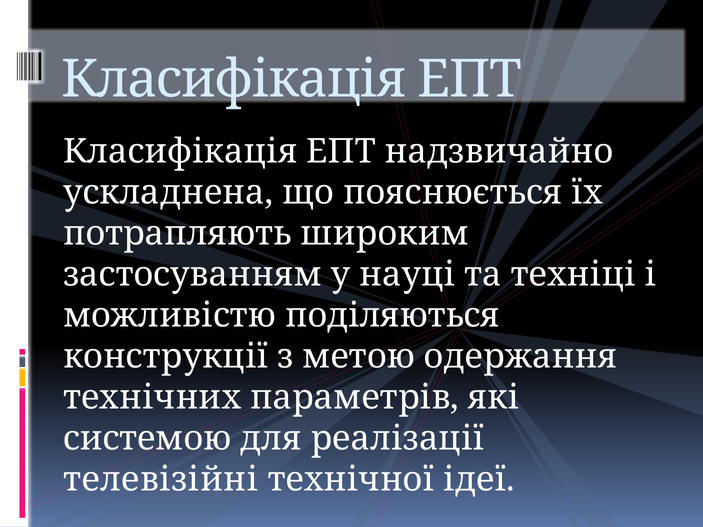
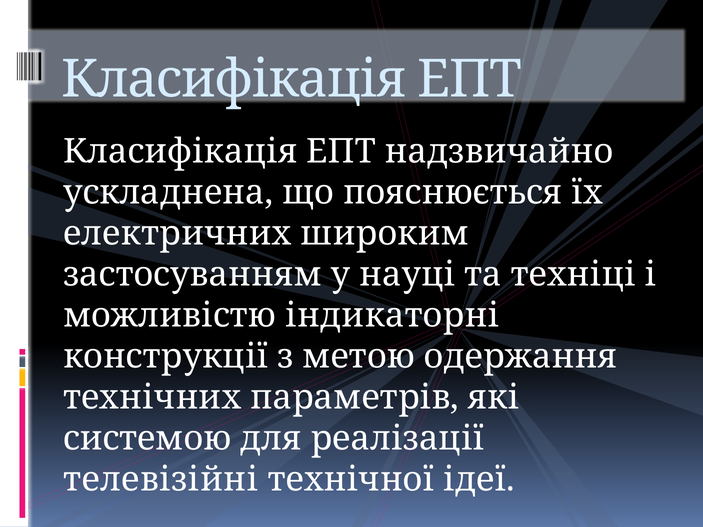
потрапляють: потрапляють -> електричних (177, 234)
поділяються: поділяються -> індикаторні (392, 316)
